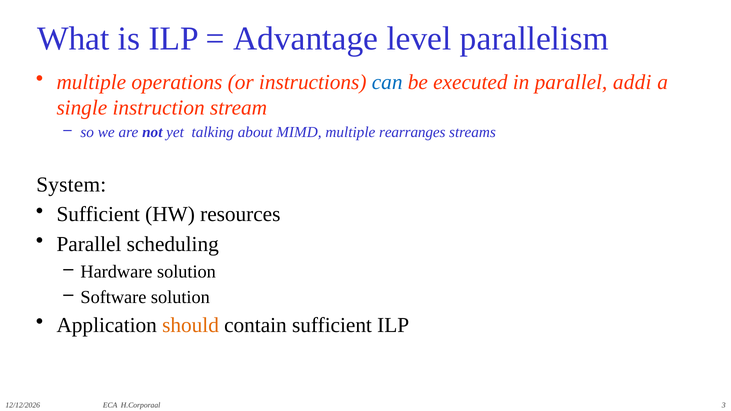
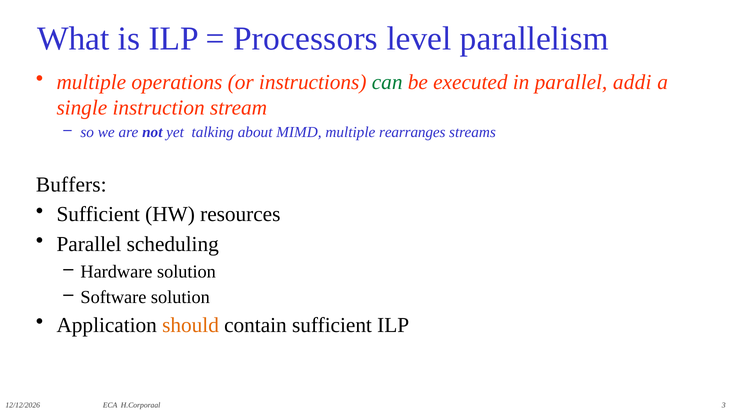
Advantage: Advantage -> Processors (306, 39)
can colour: blue -> green (387, 82)
System: System -> Buffers (71, 185)
